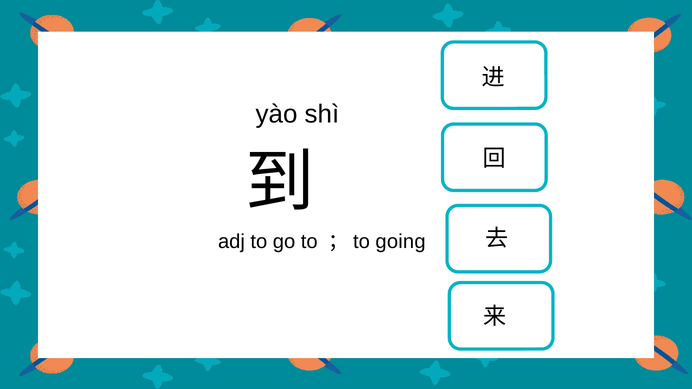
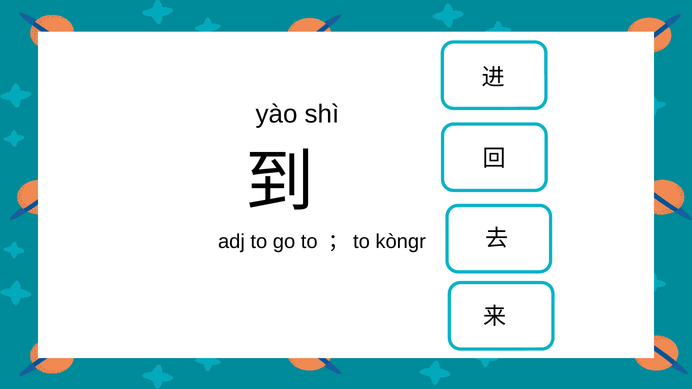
going: going -> kòngr (401, 242)
